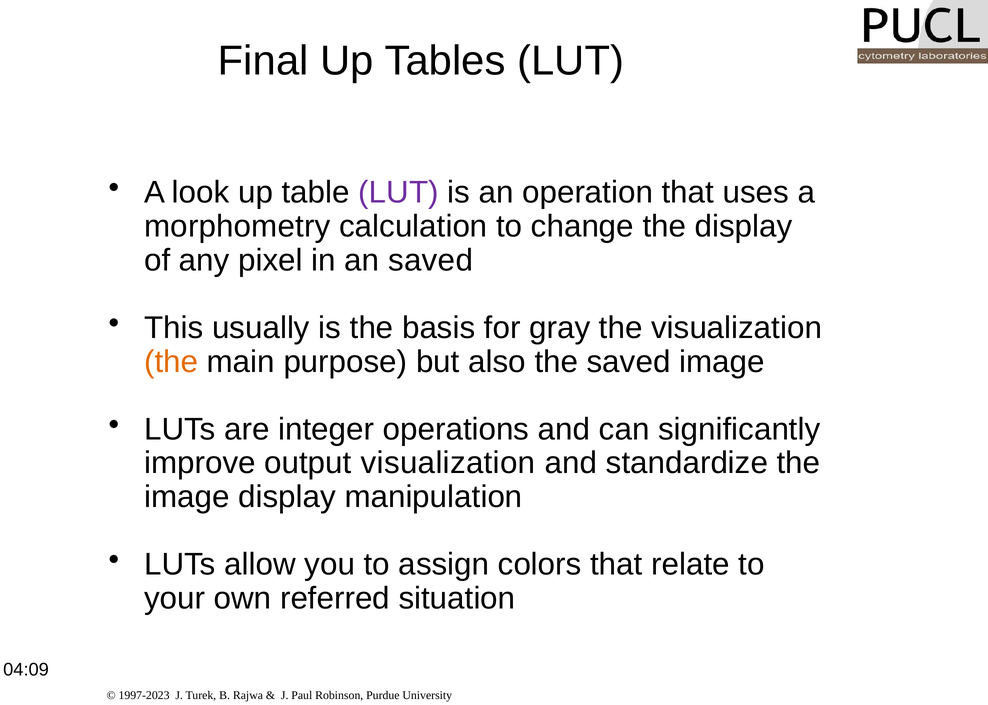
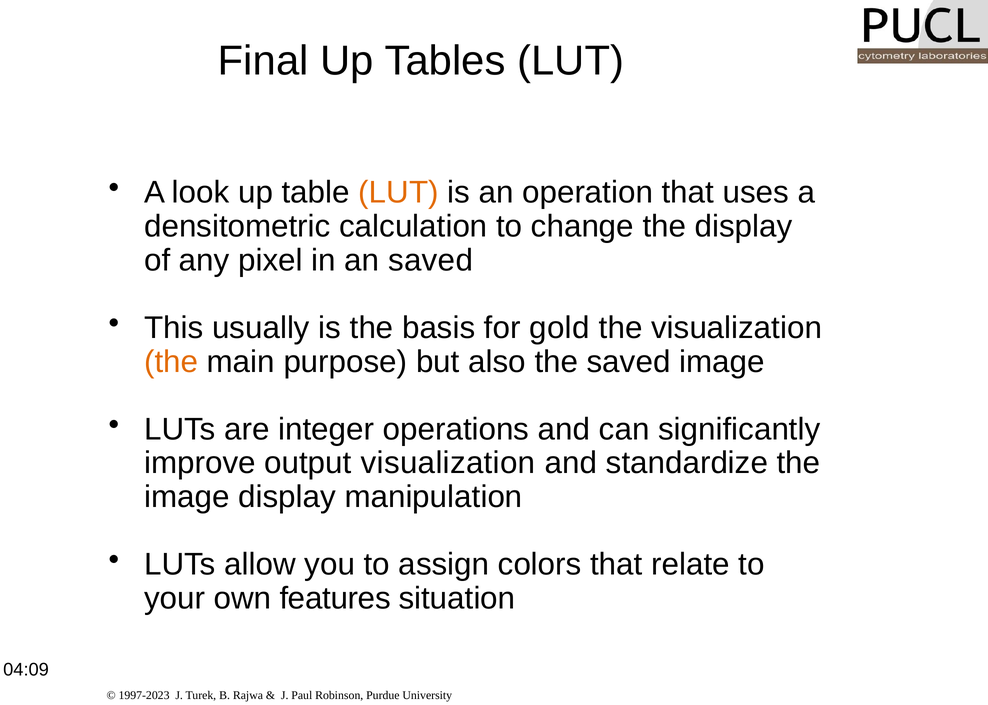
LUT colour: purple -> orange (399, 193)
morphometry: morphometry -> densitometric (237, 227)
gray: gray -> gold (560, 328)
referred: referred -> features (335, 599)
